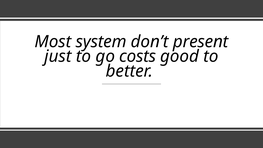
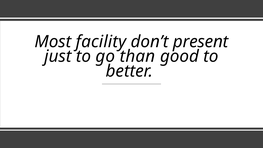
system: system -> facility (101, 42)
costs: costs -> than (137, 56)
